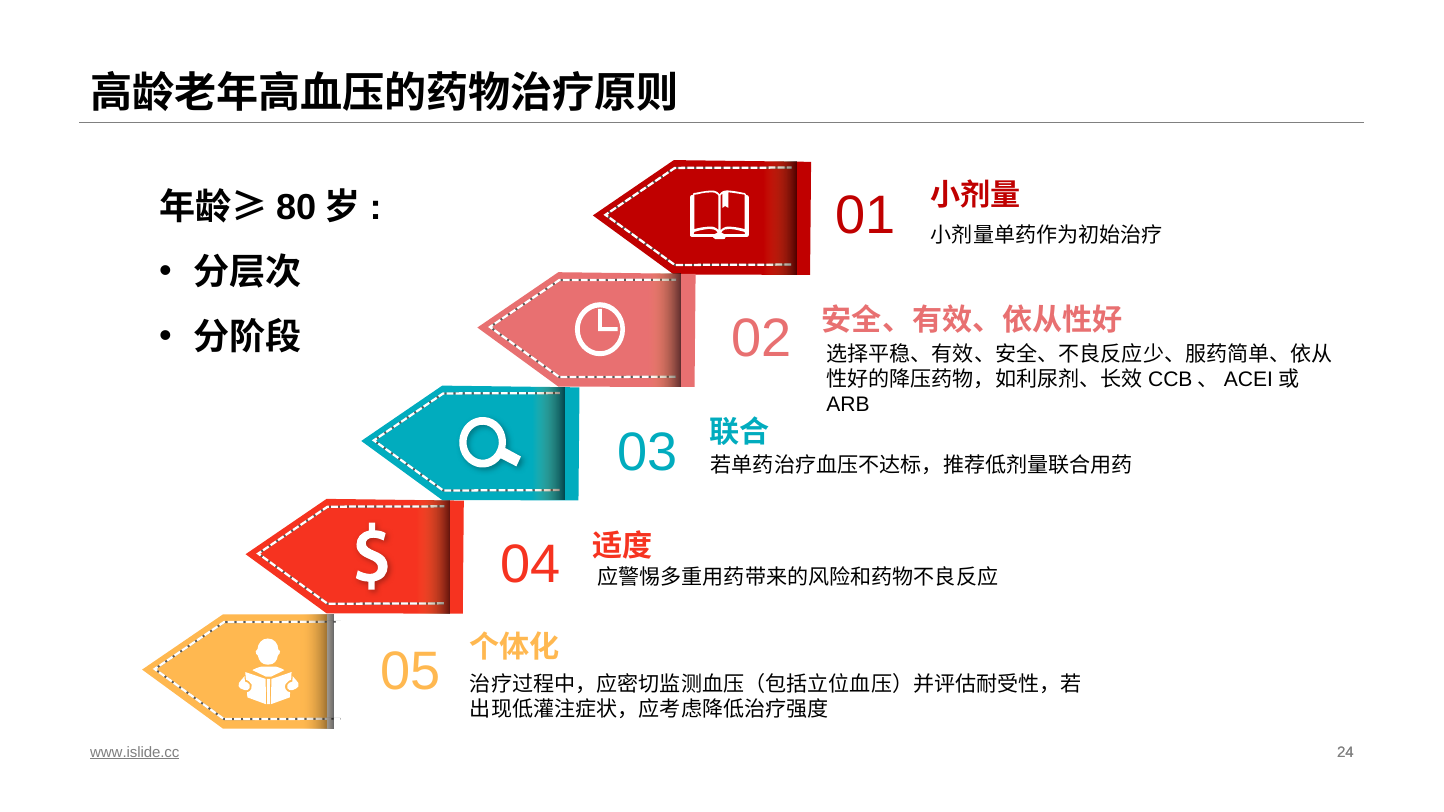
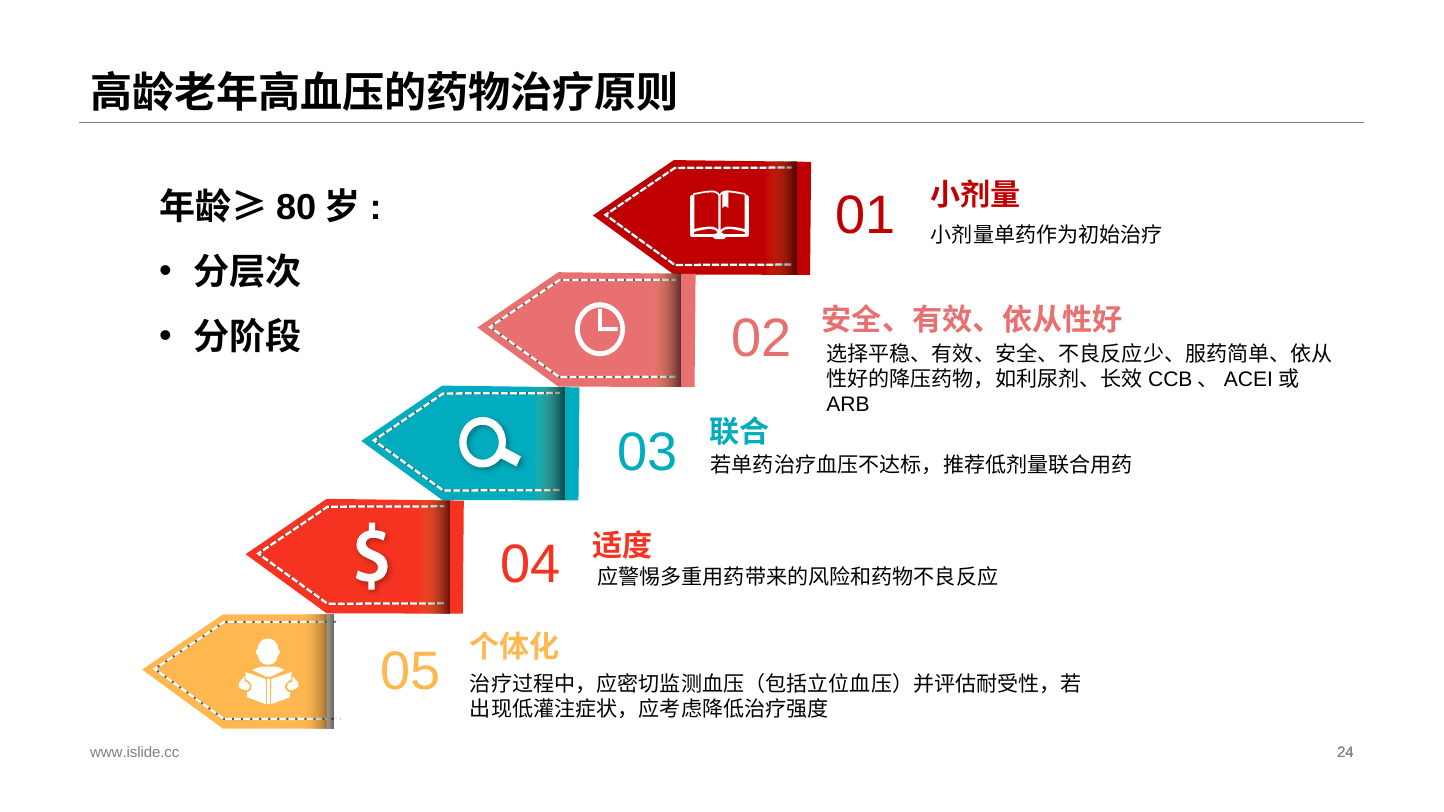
www.islide.cc underline: present -> none (135, 752)
